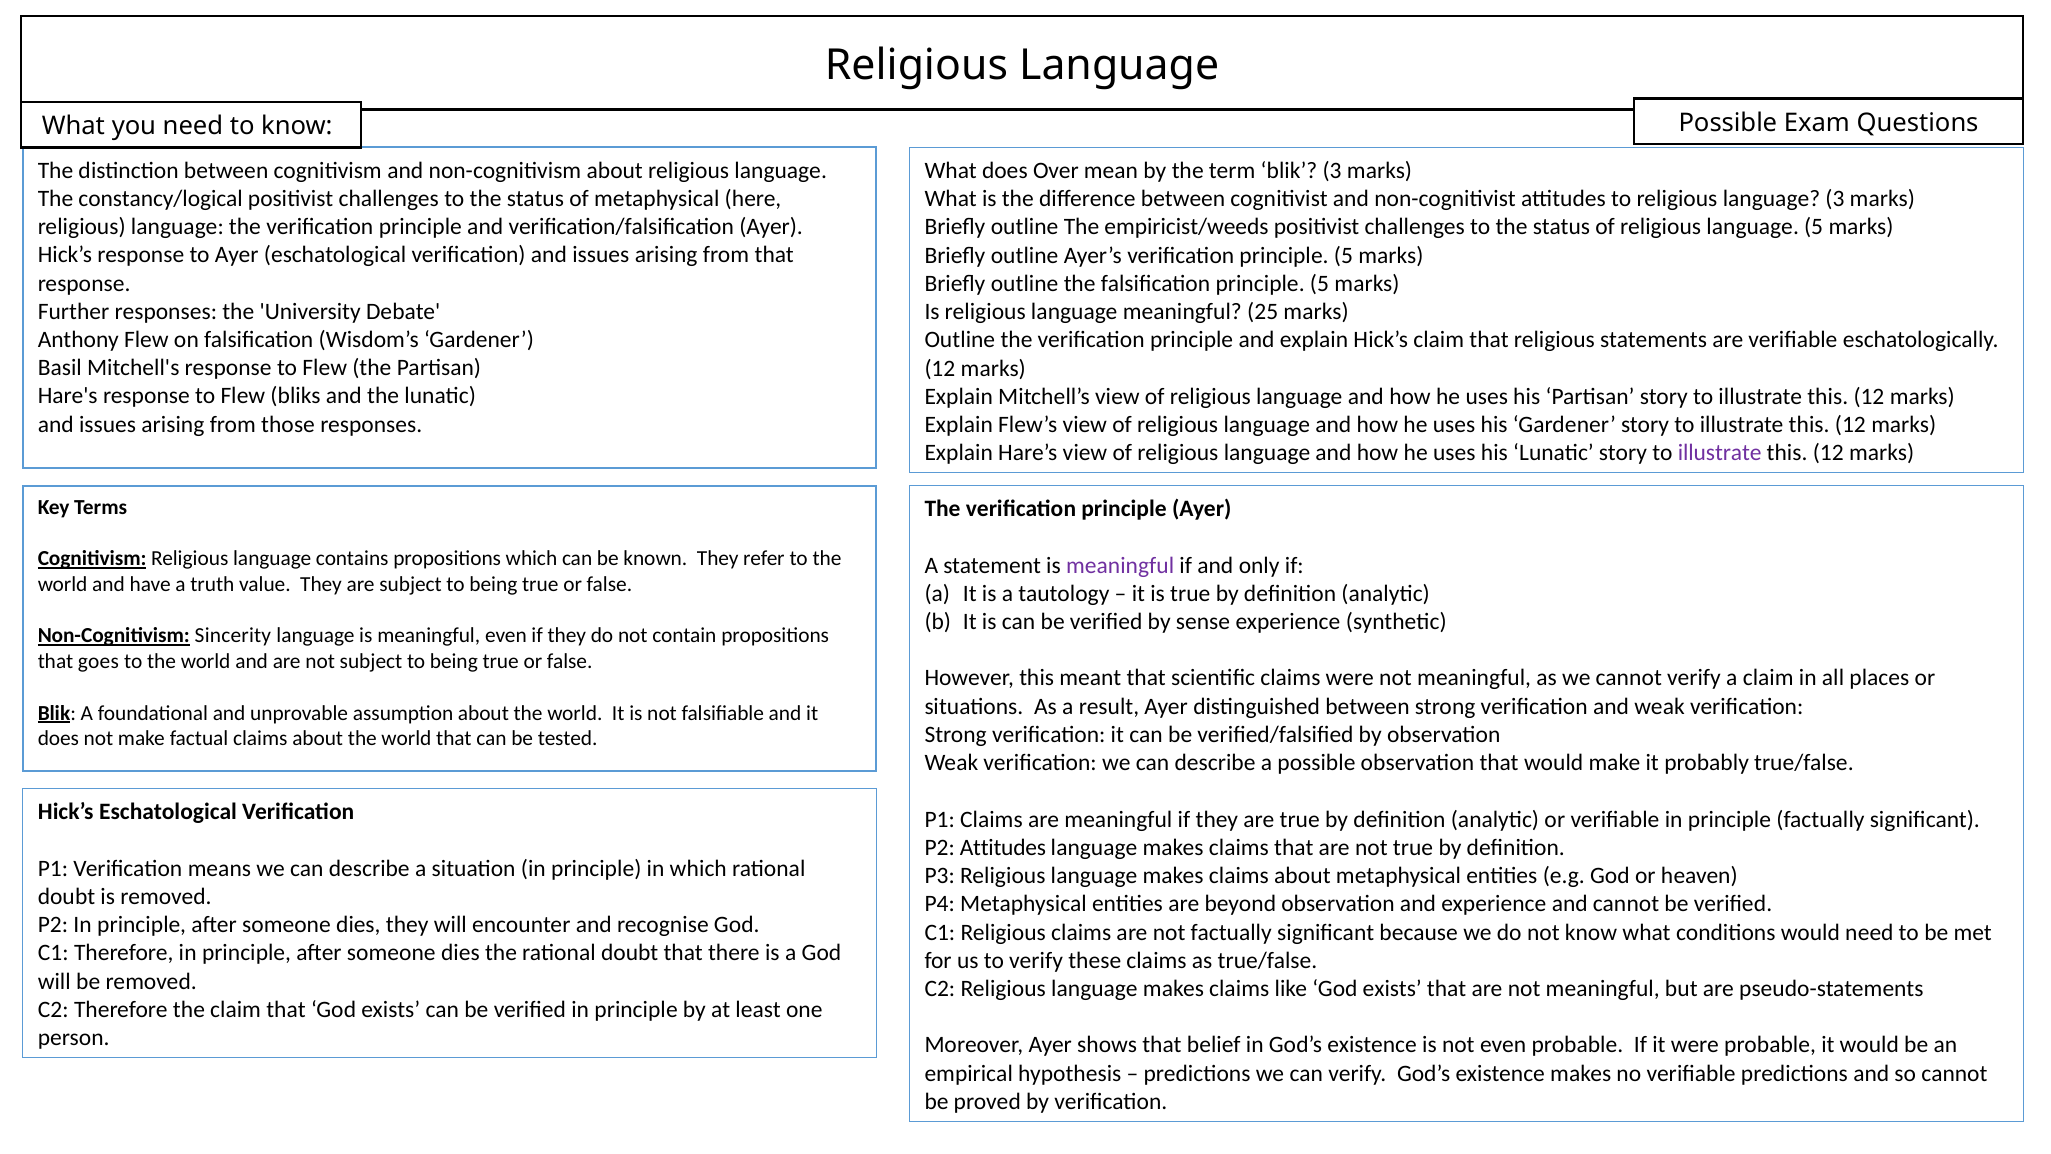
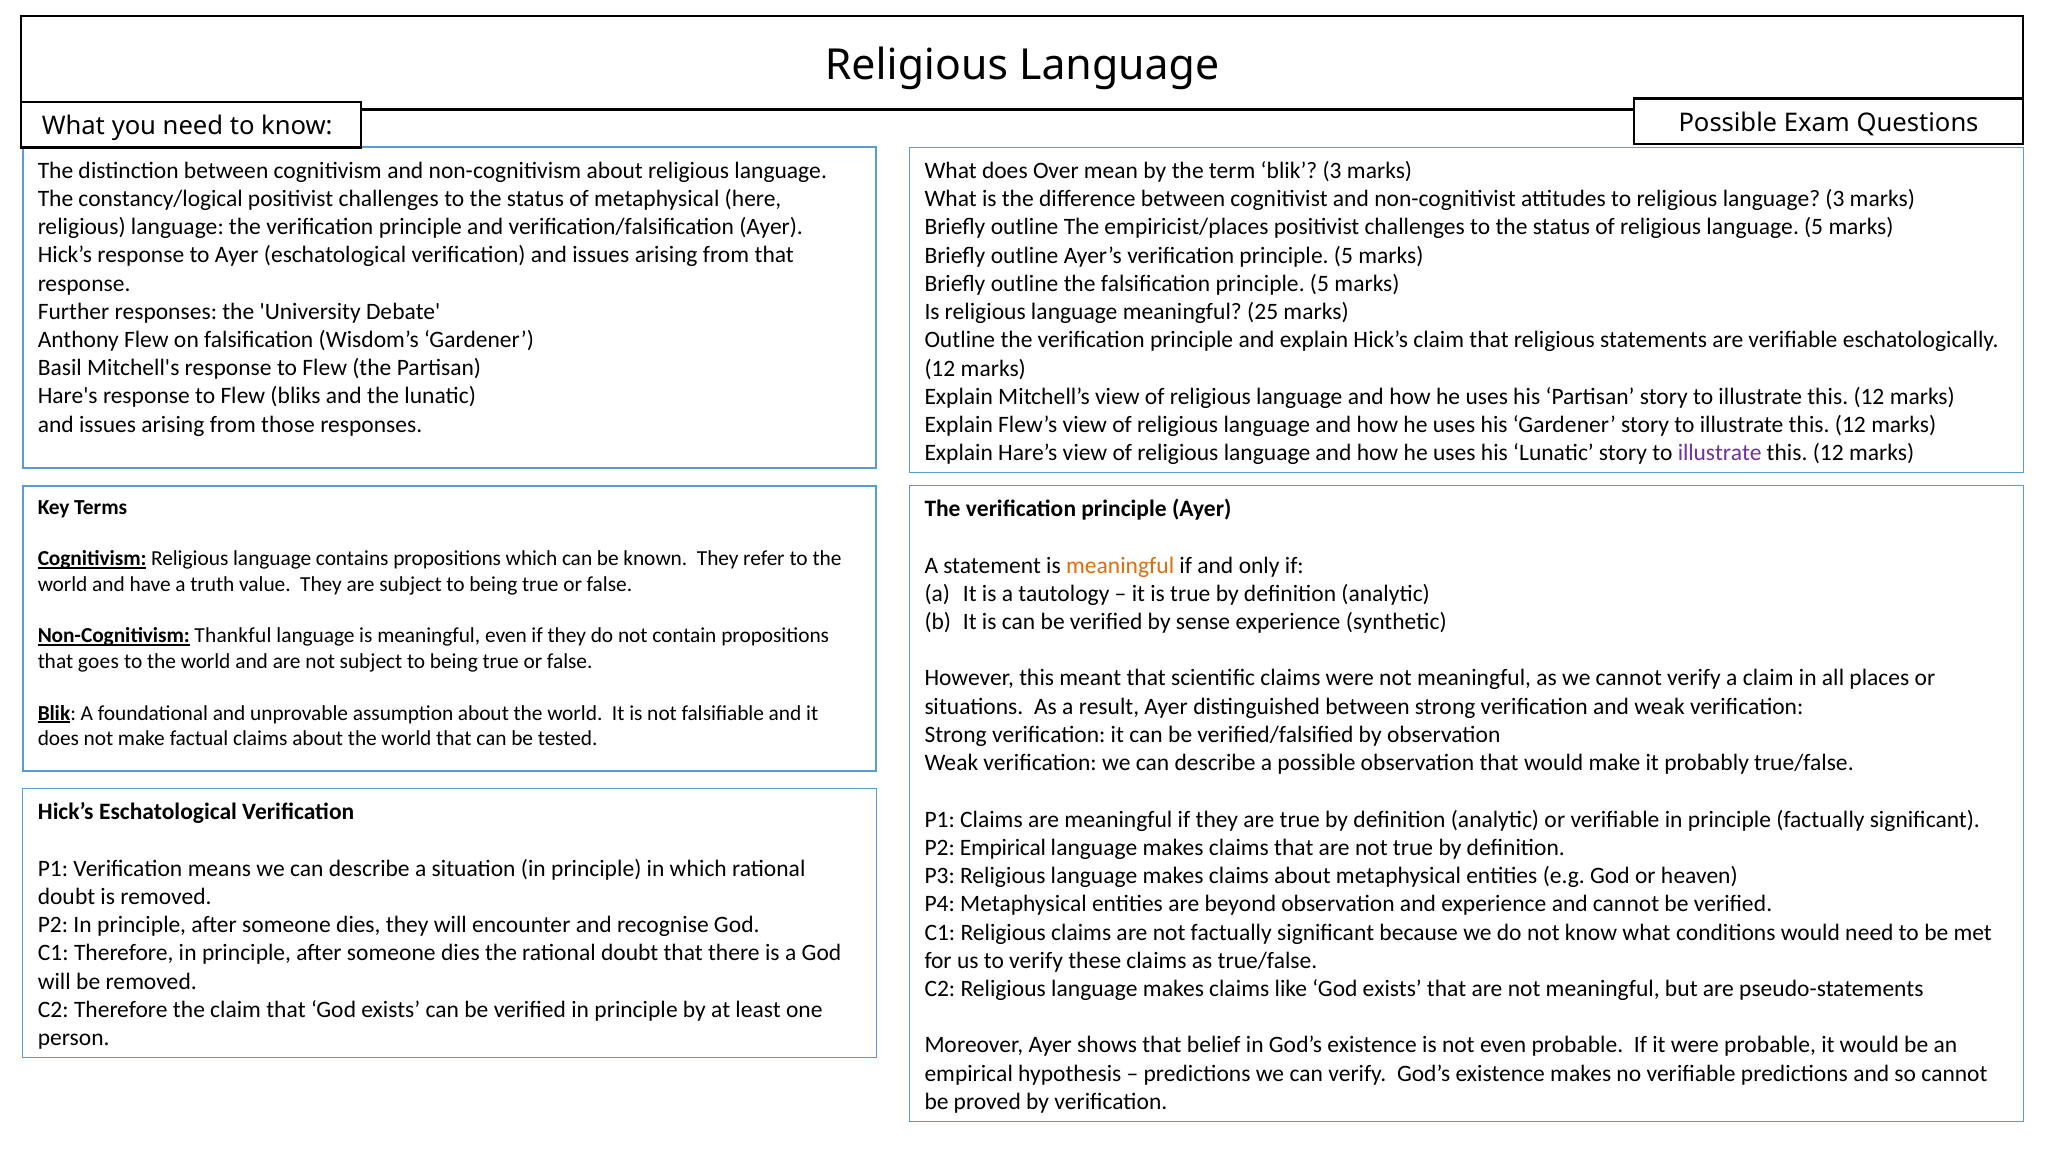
empiricist/weeds: empiricist/weeds -> empiricist/places (1186, 227)
meaningful colour: purple -> orange (1120, 565)
Sincerity: Sincerity -> Thankful (233, 636)
P2 Attitudes: Attitudes -> Empirical (1003, 847)
